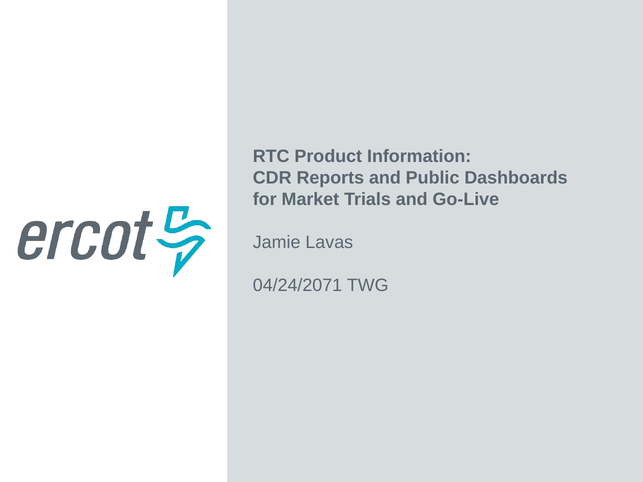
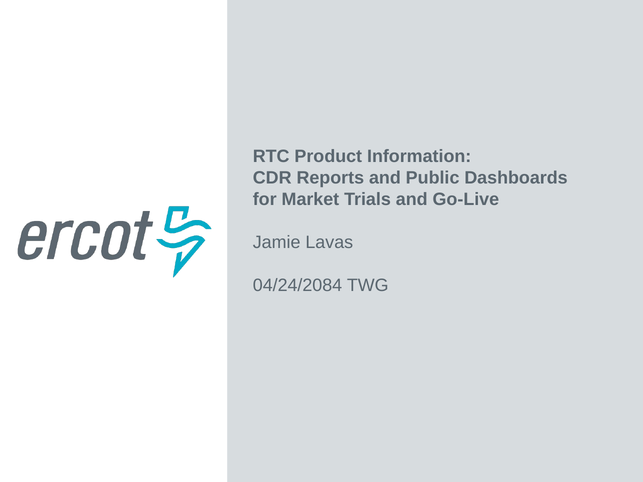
04/24/2071: 04/24/2071 -> 04/24/2084 (297, 285)
